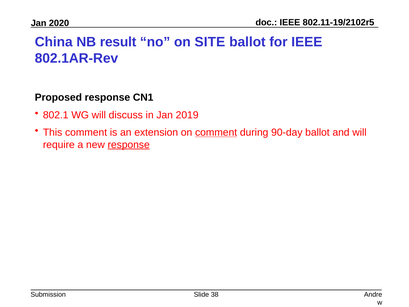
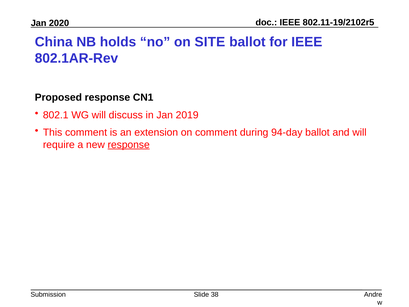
result: result -> holds (118, 42)
comment underline: present -> none (216, 132)
90-day: 90-day -> 94-day (287, 132)
